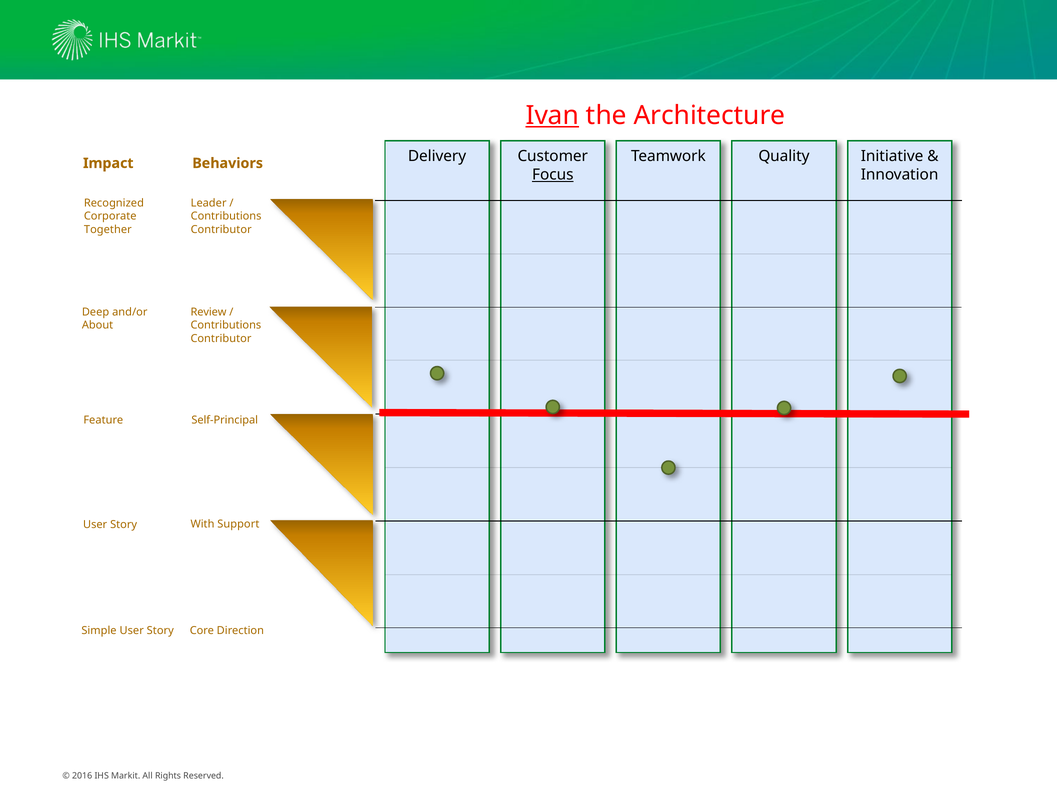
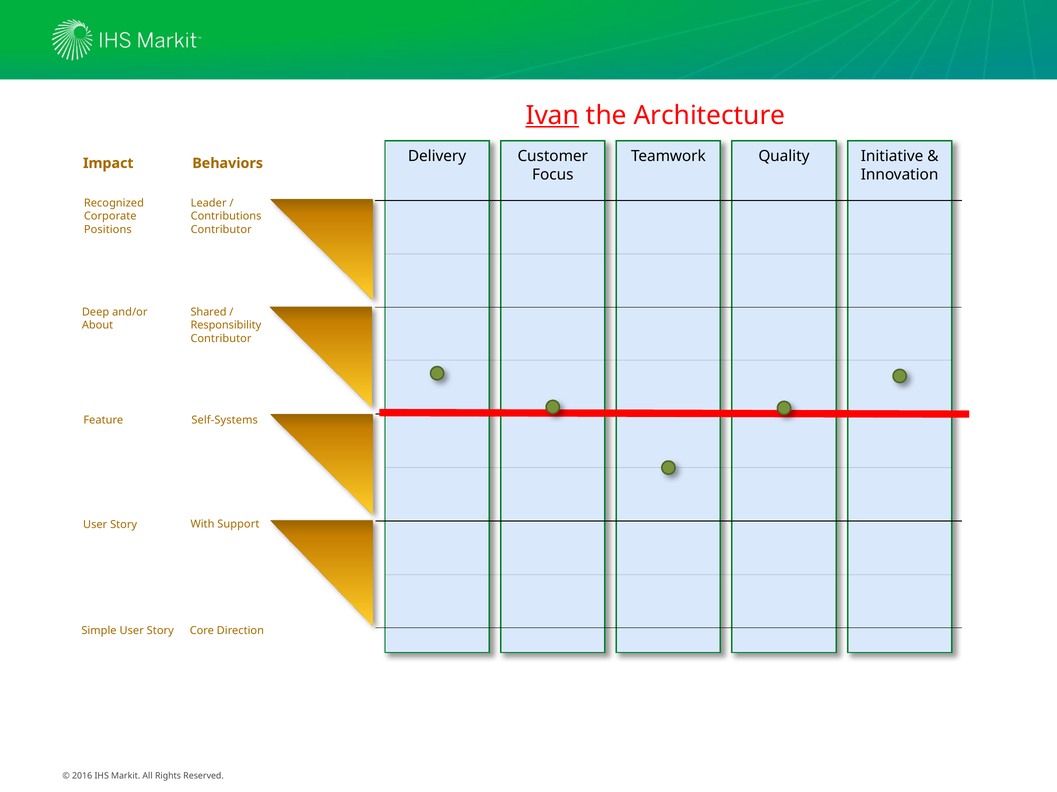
Focus underline: present -> none (553, 175)
Together: Together -> Positions (108, 230)
Review: Review -> Shared (209, 312)
Contributions: Contributions -> Responsibility (226, 325)
Self-Principal: Self-Principal -> Self-Systems (225, 420)
